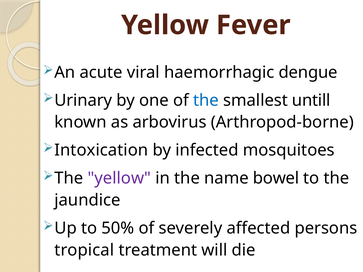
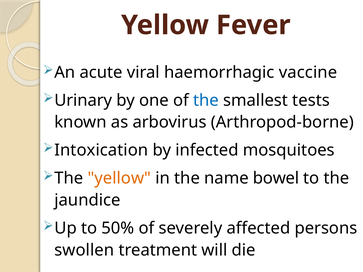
dengue: dengue -> vaccine (308, 72)
untill: untill -> tests (311, 100)
yellow colour: purple -> orange (119, 178)
tropical: tropical -> swollen (84, 250)
